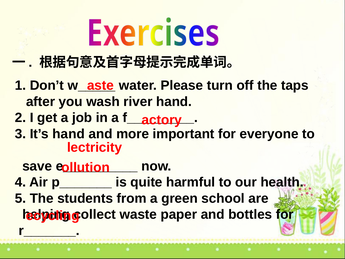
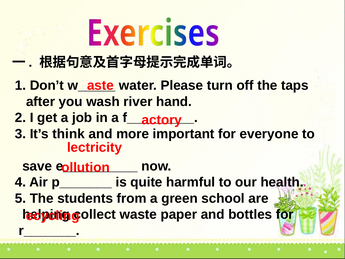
It’s hand: hand -> think (69, 134)
